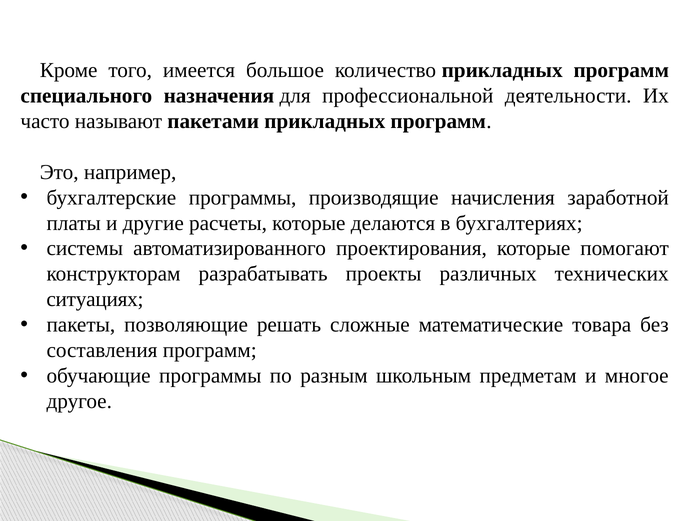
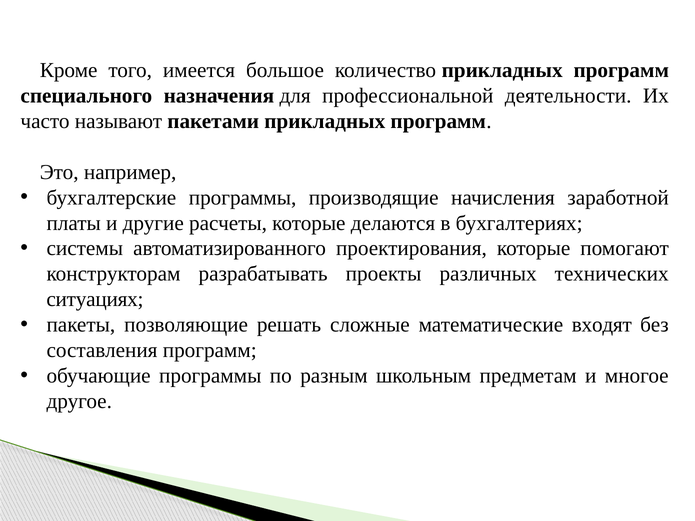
товара: товара -> входят (602, 325)
